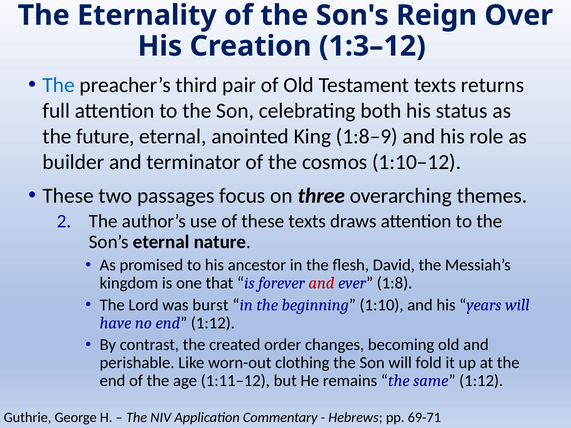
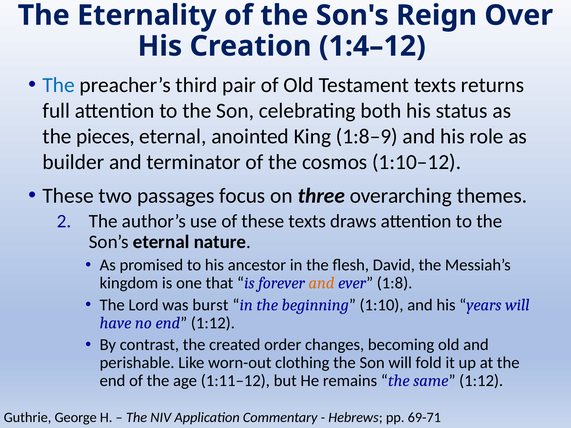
1:3–12: 1:3–12 -> 1:4–12 (372, 46)
future: future -> pieces (105, 137)
and colour: red -> orange (321, 283)
